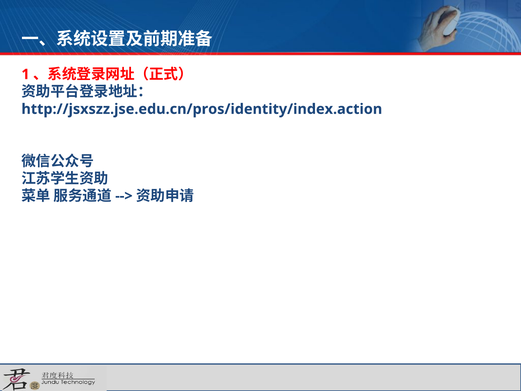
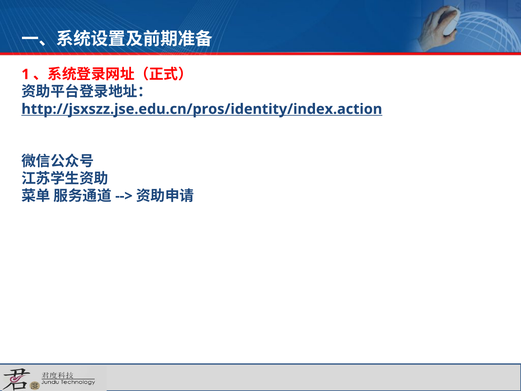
http://jsxszz.jse.edu.cn/pros/identity/index.action underline: none -> present (202, 109)
